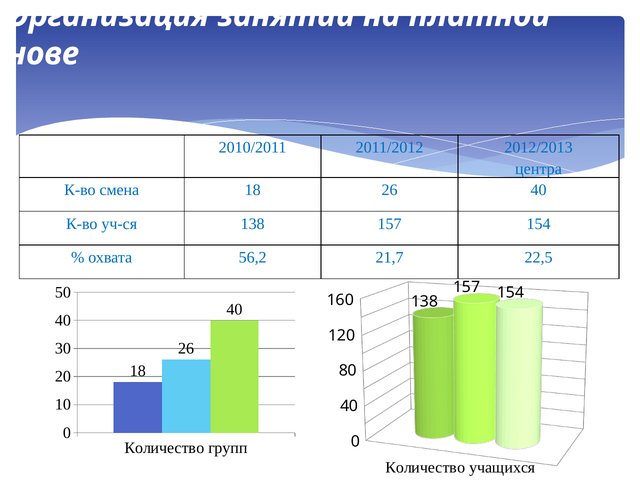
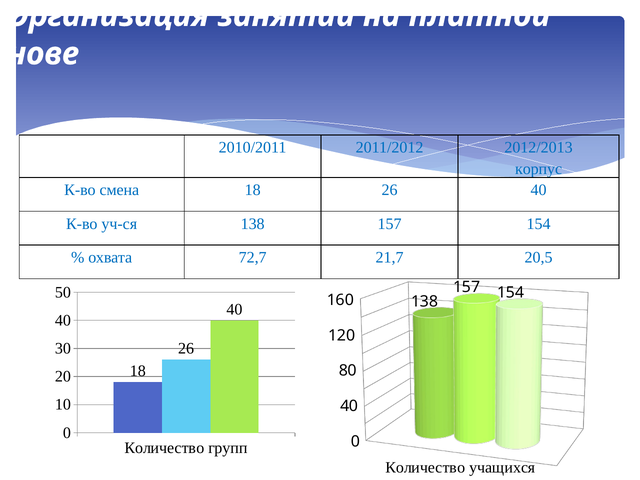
центра: центра -> корпус (539, 169)
56,2: 56,2 -> 72,7 (253, 258)
22,5: 22,5 -> 20,5 (539, 258)
